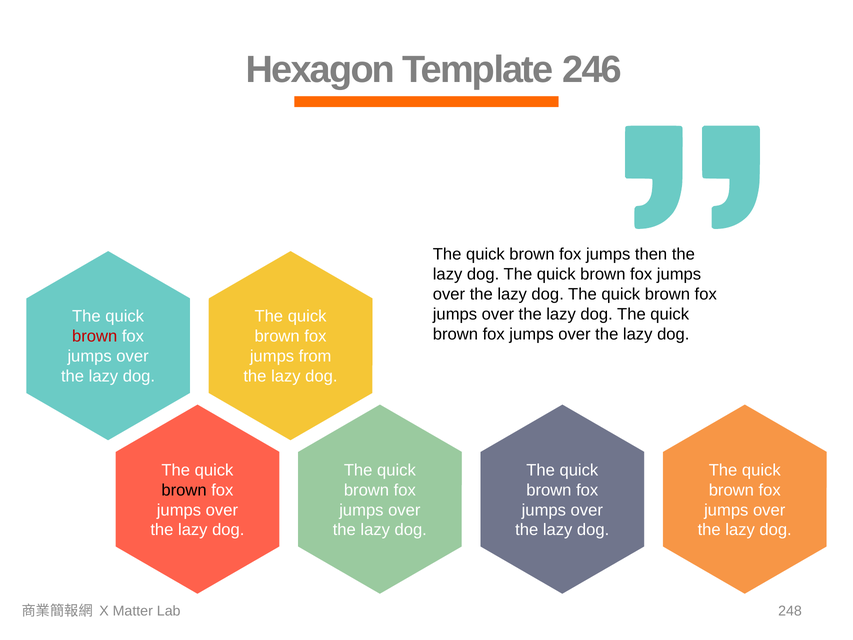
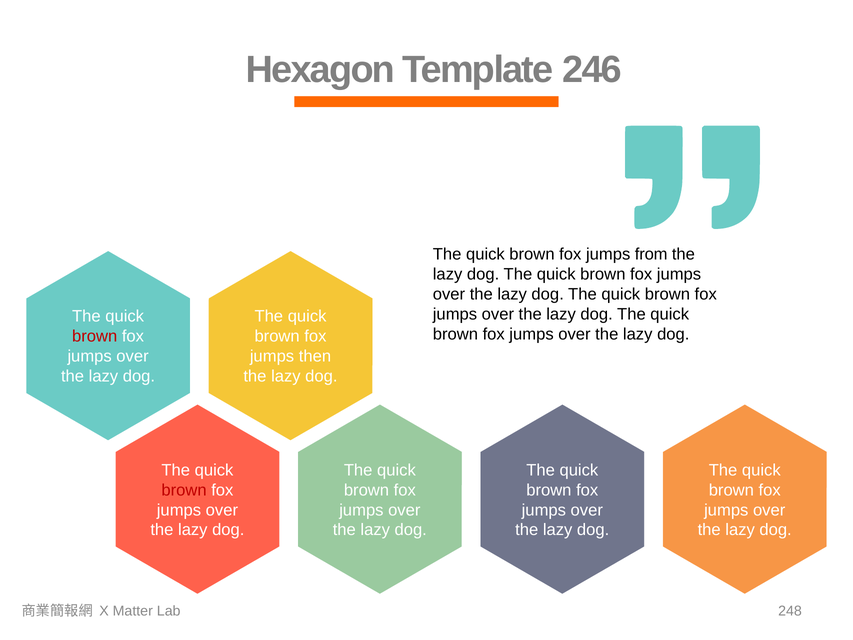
then: then -> from (651, 254)
from: from -> then (315, 356)
brown colour: black -> red (184, 490)
